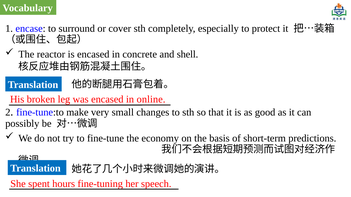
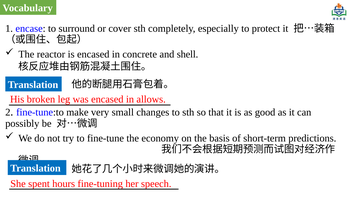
online: online -> allows (151, 99)
